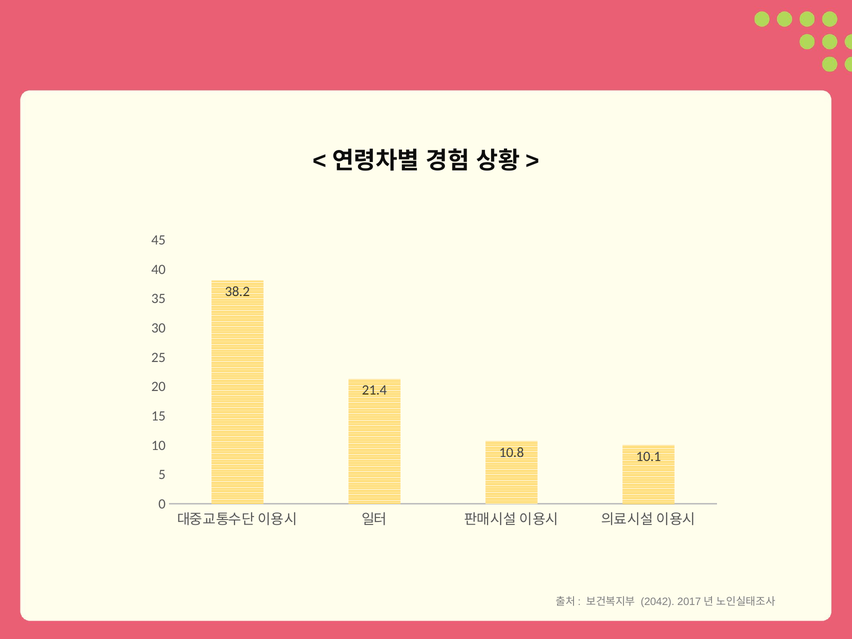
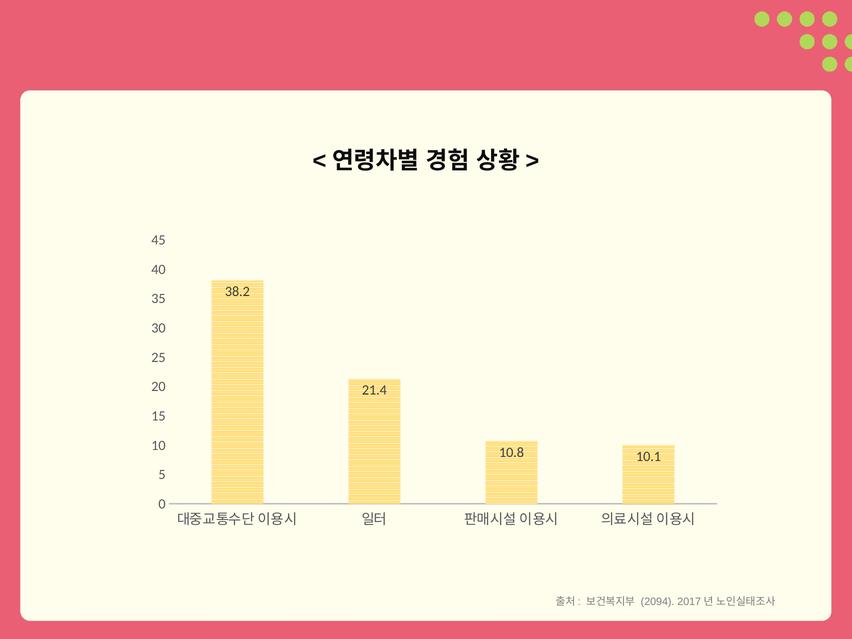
2042: 2042 -> 2094 (658, 602)
